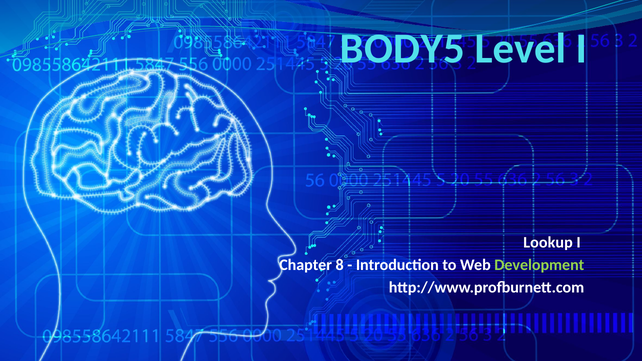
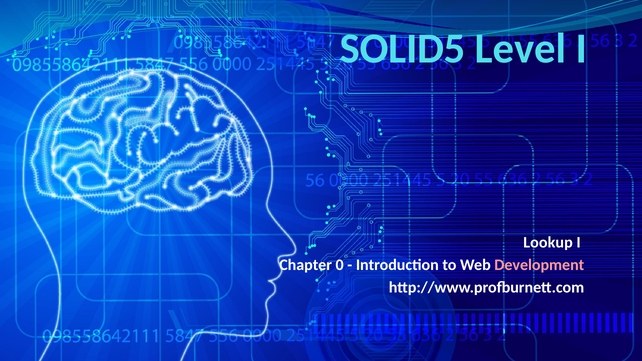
BODY5: BODY5 -> SOLID5 (403, 49)
8: 8 -> 0 (340, 265)
Development colour: light green -> pink (539, 265)
